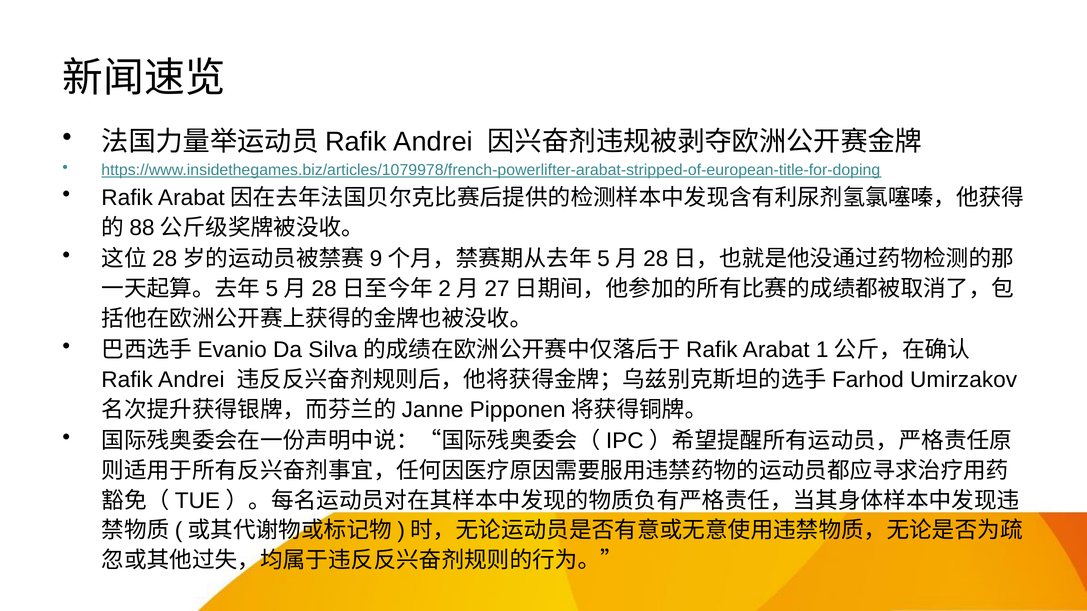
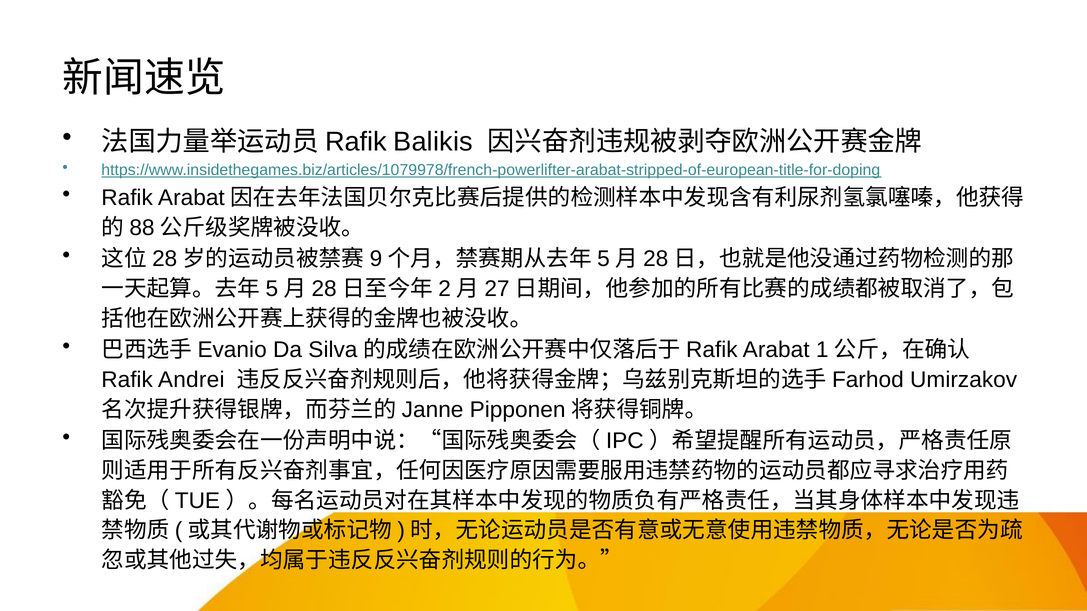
Andrei: Andrei -> Balikis (433, 142)
